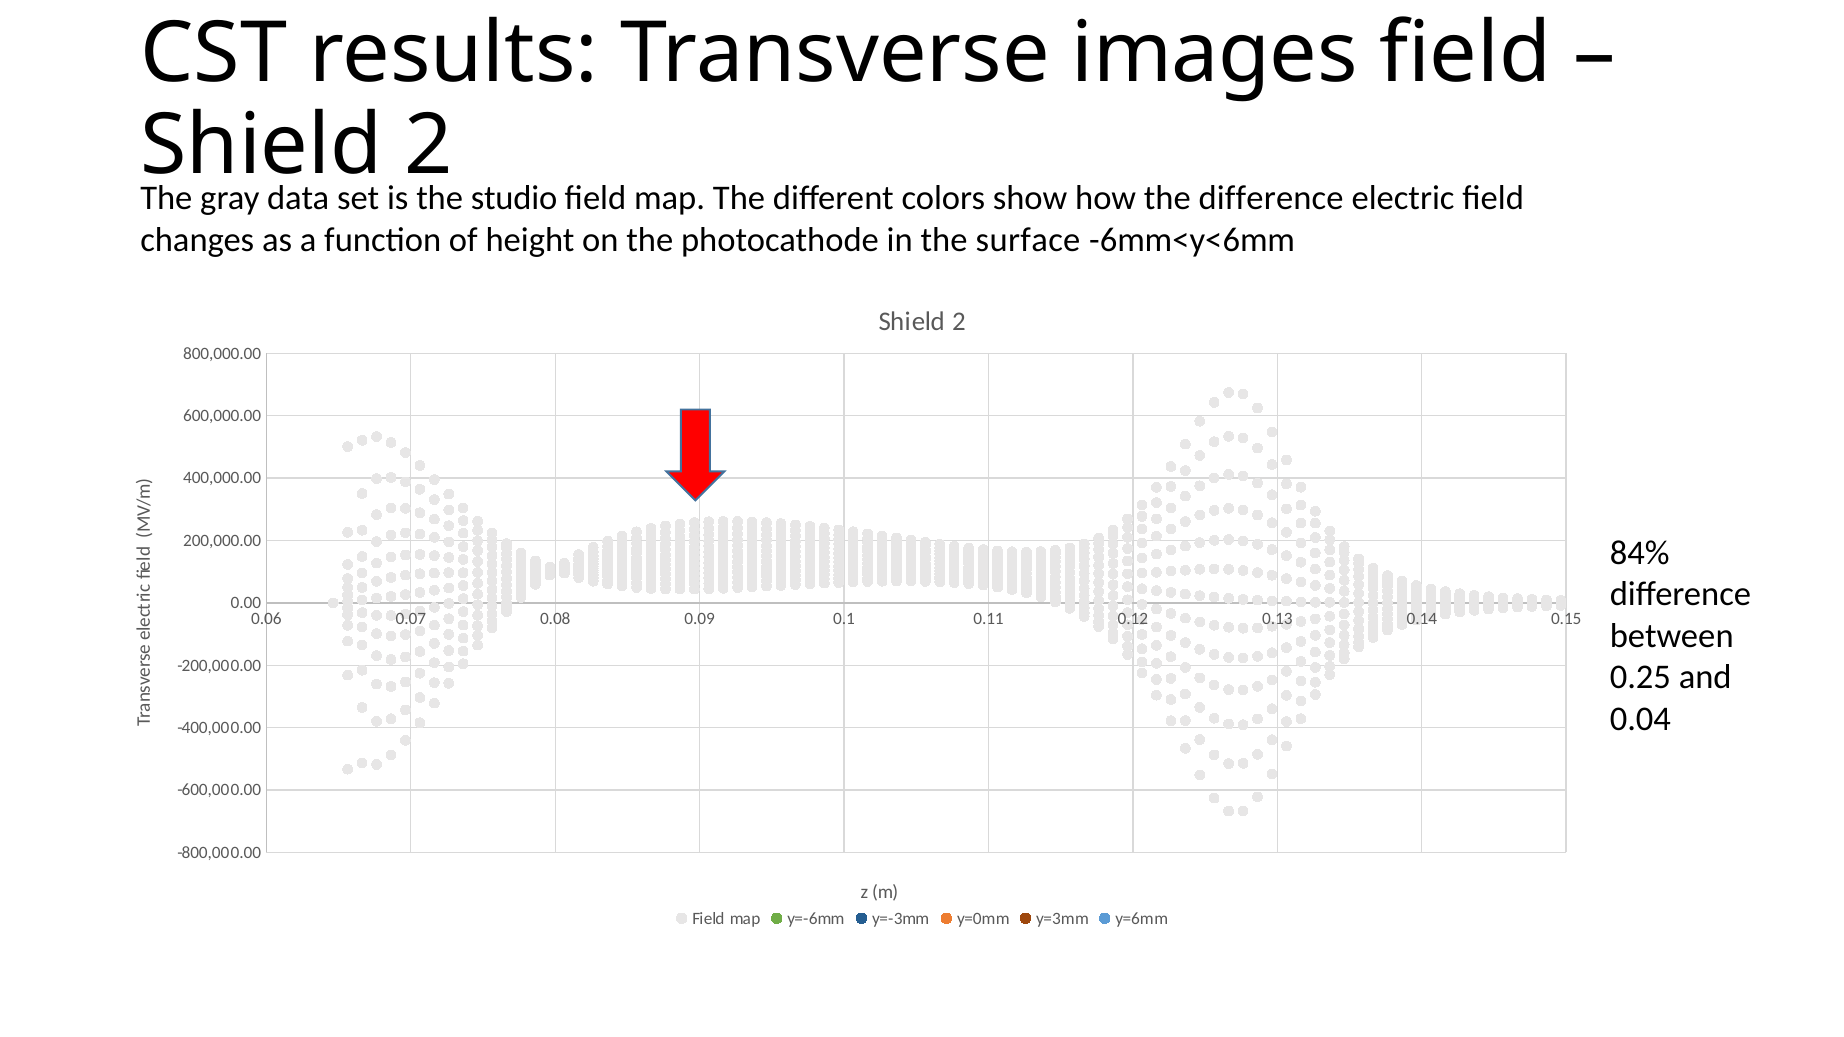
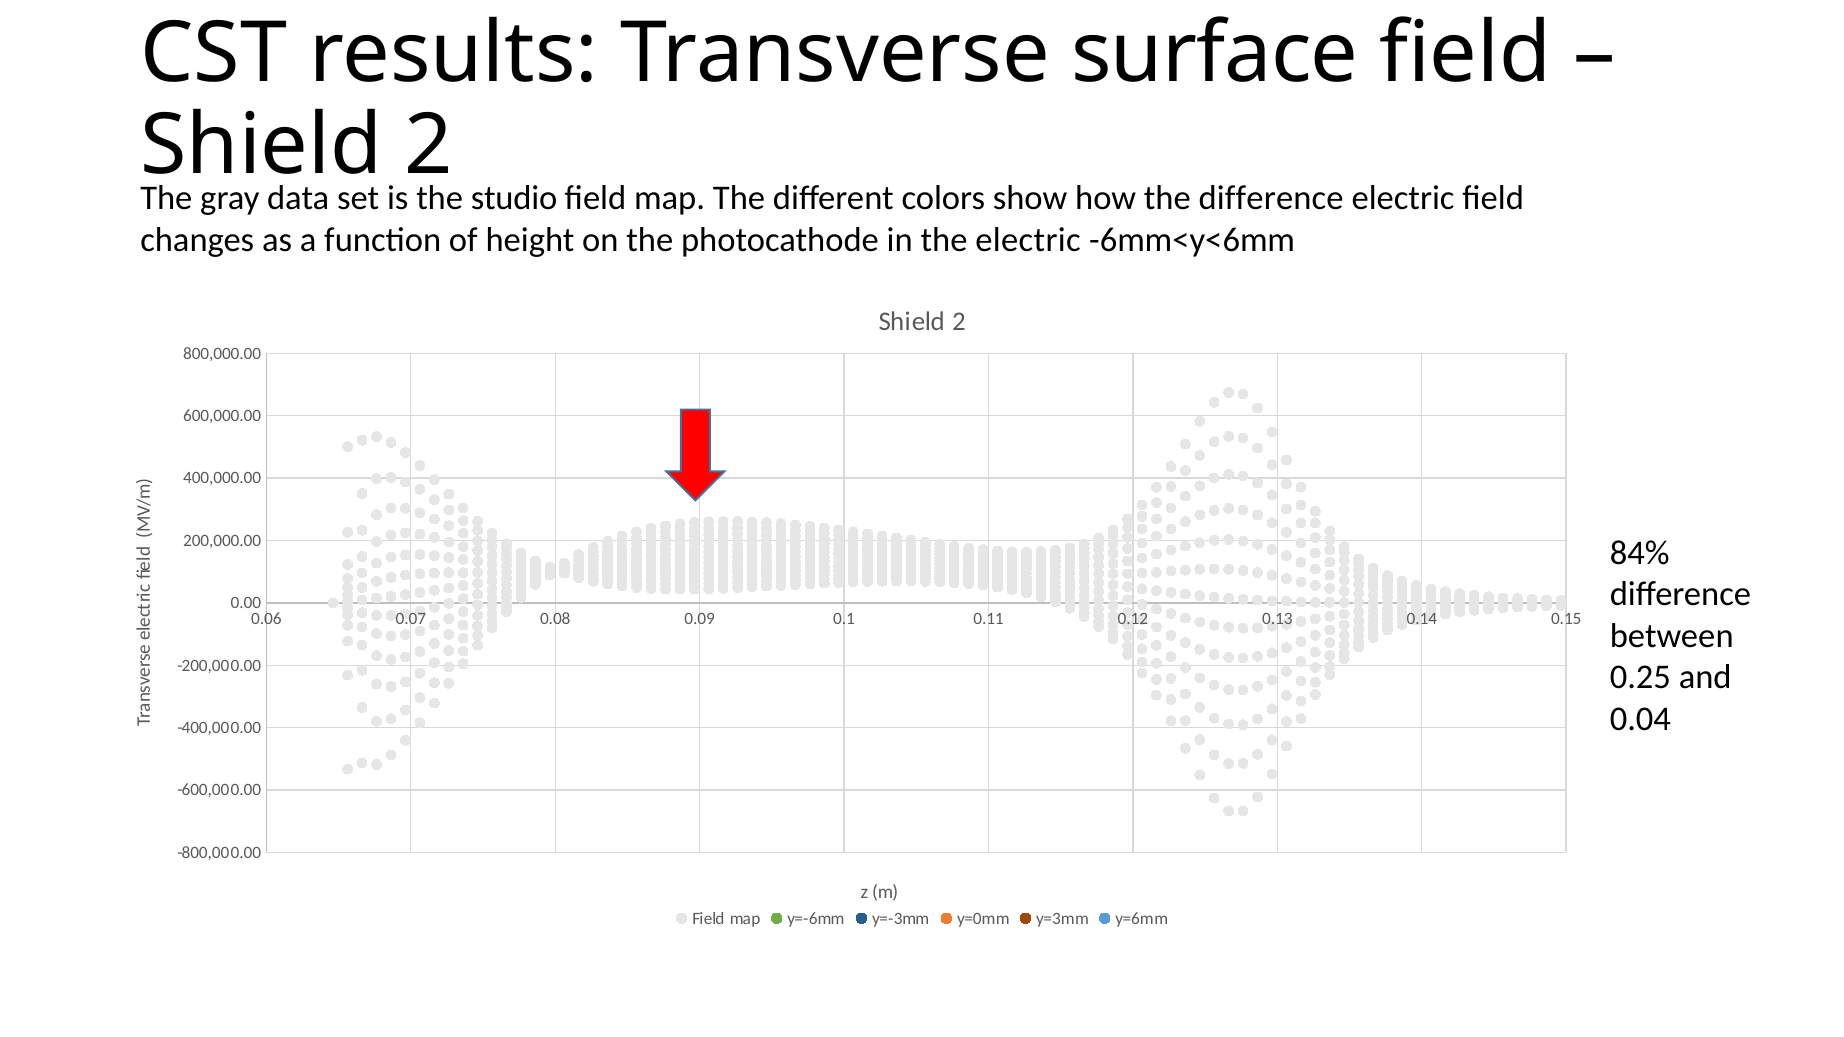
images: images -> surface (1215, 54)
the surface: surface -> electric (1028, 240)
